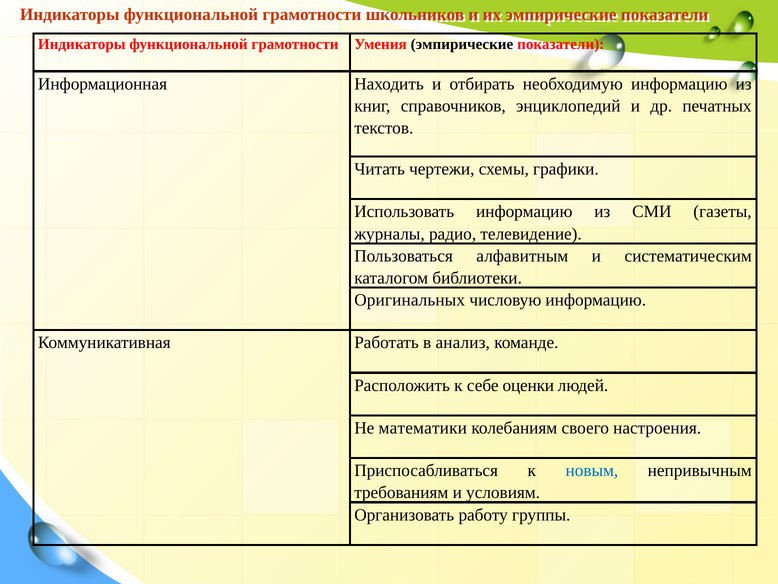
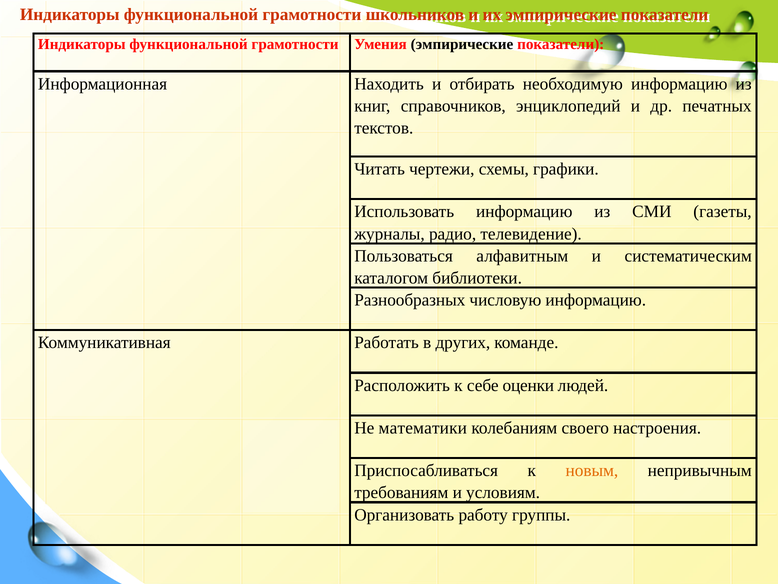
Оригинальных: Оригинальных -> Разнообразных (410, 300)
анализ: анализ -> других (463, 343)
новым colour: blue -> orange (592, 470)
